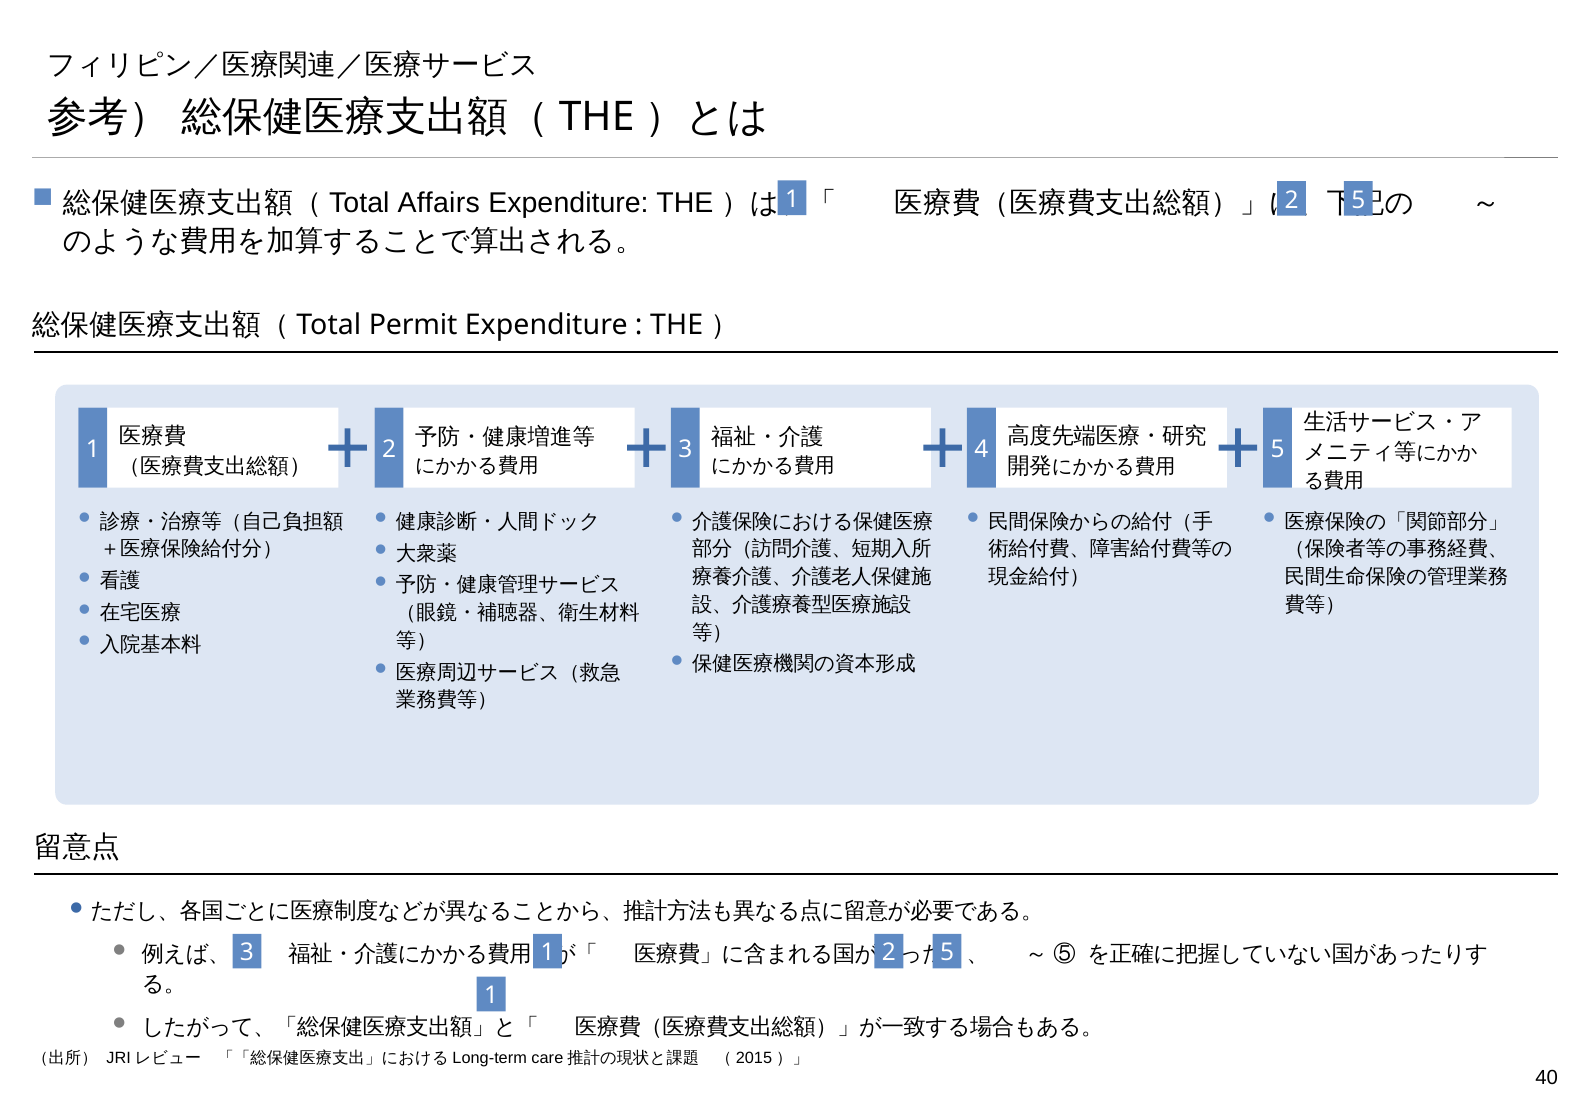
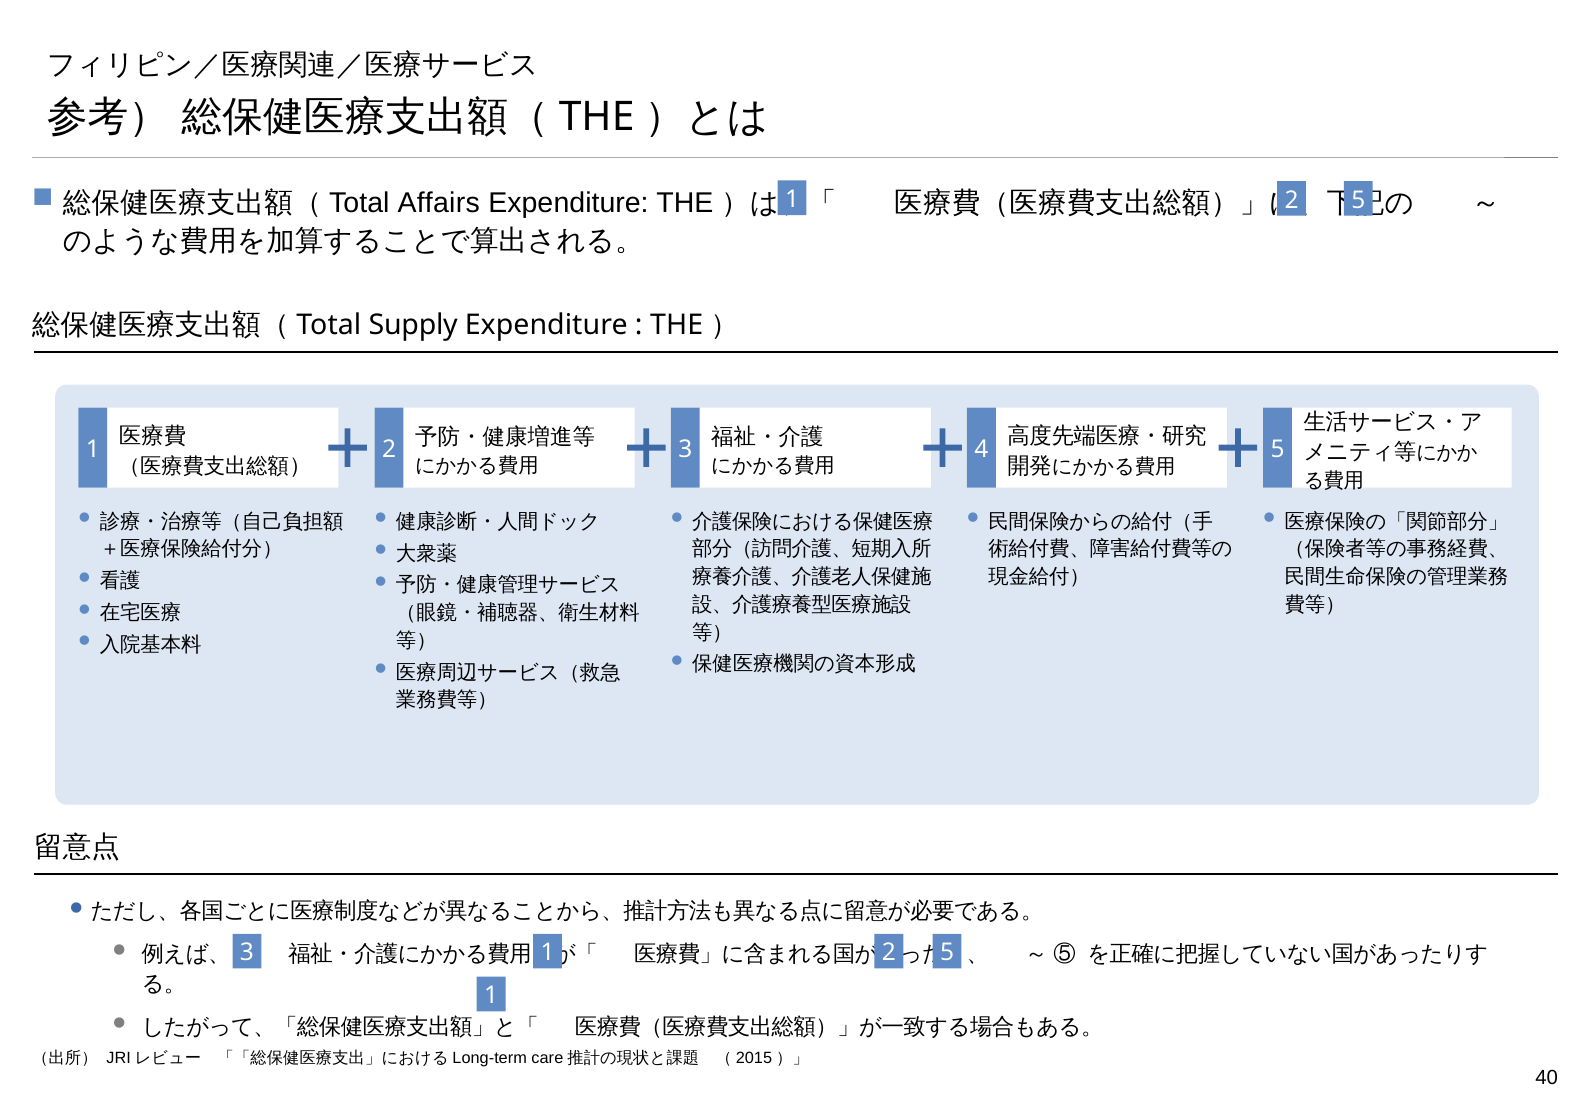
Permit: Permit -> Supply (413, 325)
